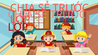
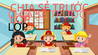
LỚP colour: red -> black (18, 27)
